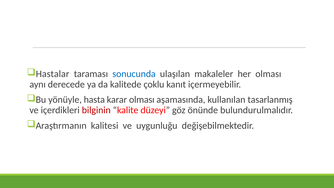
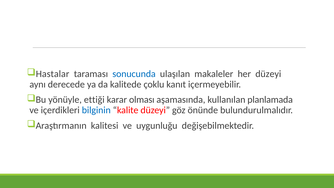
her olması: olması -> düzeyi (268, 74)
hasta: hasta -> ettiği (94, 100)
tasarlanmış: tasarlanmış -> planlamada (270, 100)
bilginin colour: red -> blue (96, 110)
